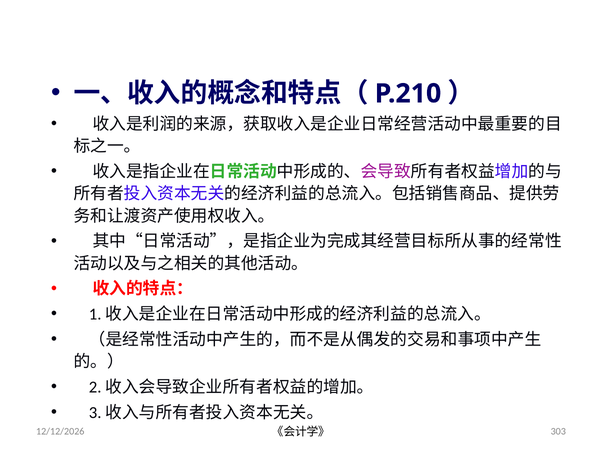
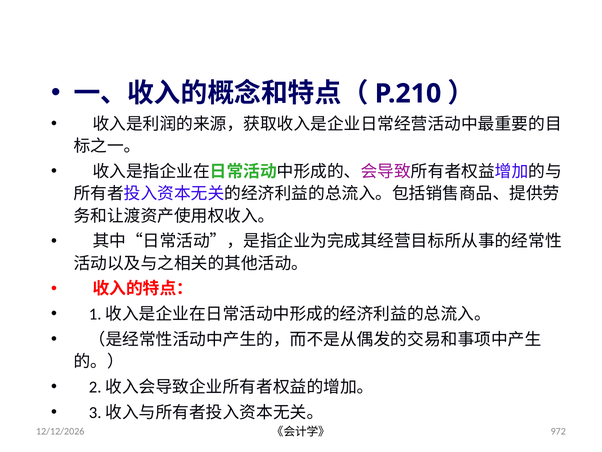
303: 303 -> 972 (558, 431)
